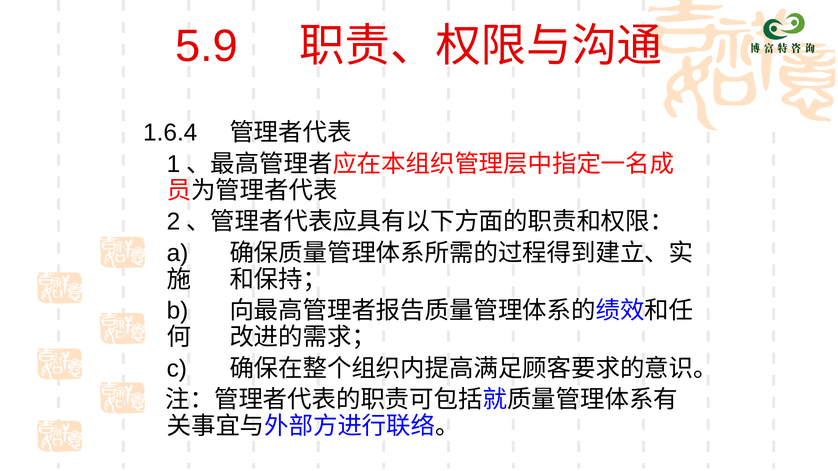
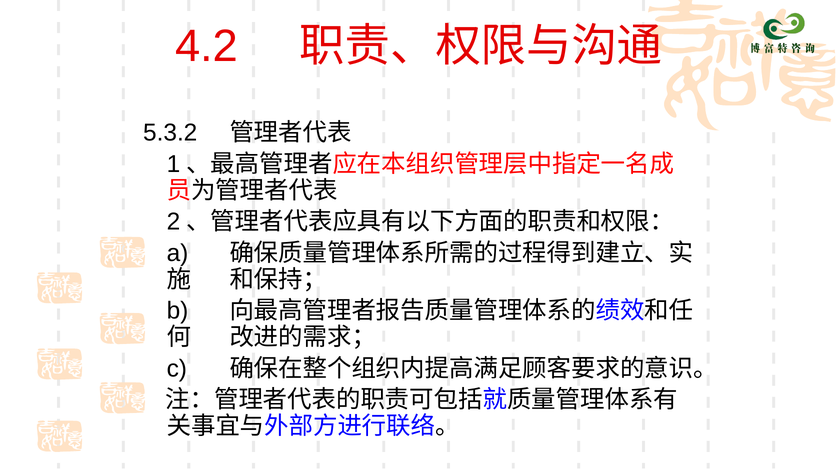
5.9: 5.9 -> 4.2 (207, 46)
1.6.4: 1.6.4 -> 5.3.2 (170, 133)
